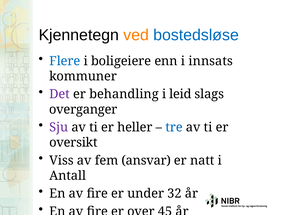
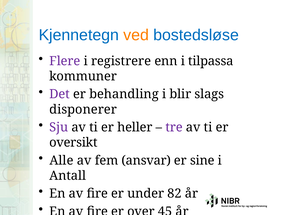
Kjennetegn colour: black -> blue (79, 35)
Flere colour: blue -> purple (65, 61)
boligeiere: boligeiere -> registrere (121, 61)
innsats: innsats -> tilpassa (211, 61)
leid: leid -> blir (180, 94)
overganger: overganger -> disponerer (83, 109)
tre colour: blue -> purple (174, 127)
Viss: Viss -> Alle (61, 160)
natt: natt -> sine (202, 160)
32: 32 -> 82 (174, 193)
